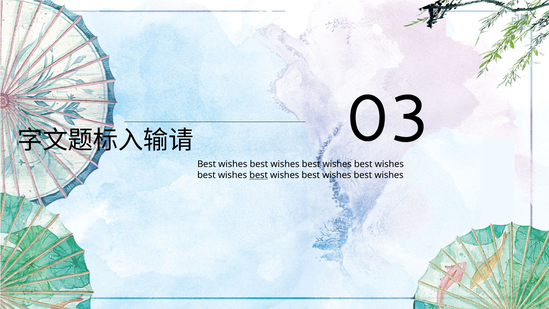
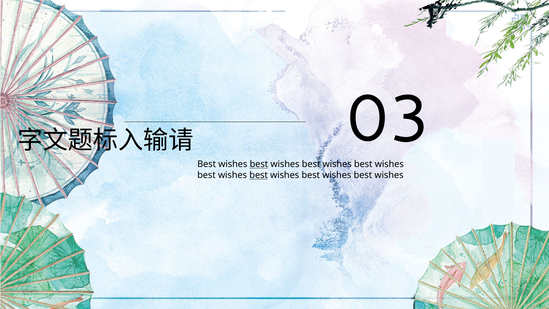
best underline: none -> present (259, 164)
